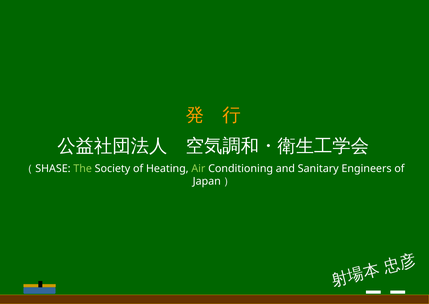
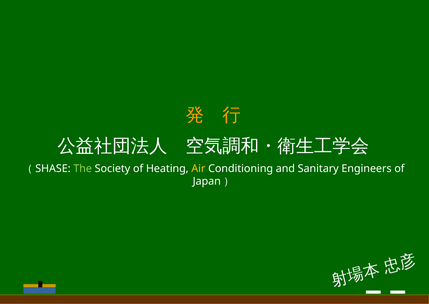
Air colour: light green -> yellow (198, 168)
